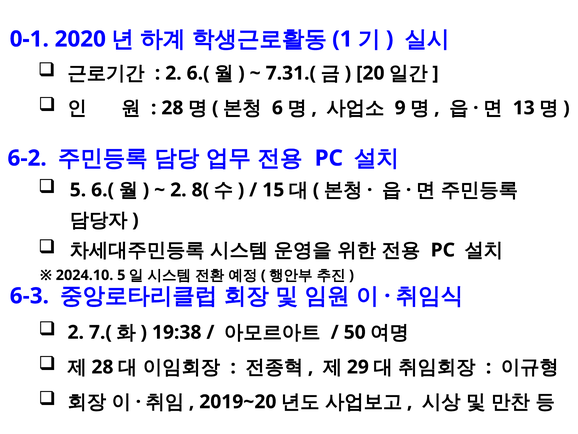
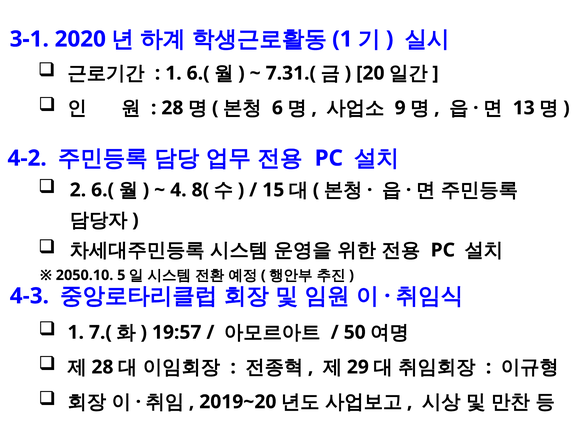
0-1: 0-1 -> 3-1 (29, 39)
2: 2 -> 1 (173, 73)
6-2: 6-2 -> 4-2 (27, 158)
5: 5 -> 2 (78, 190)
2: 2 -> 4 (178, 190)
2024.10: 2024.10 -> 2050.10 (85, 275)
6-3: 6-3 -> 4-3 (29, 296)
2: 2 -> 1 (76, 332)
19:38: 19:38 -> 19:57 (177, 332)
